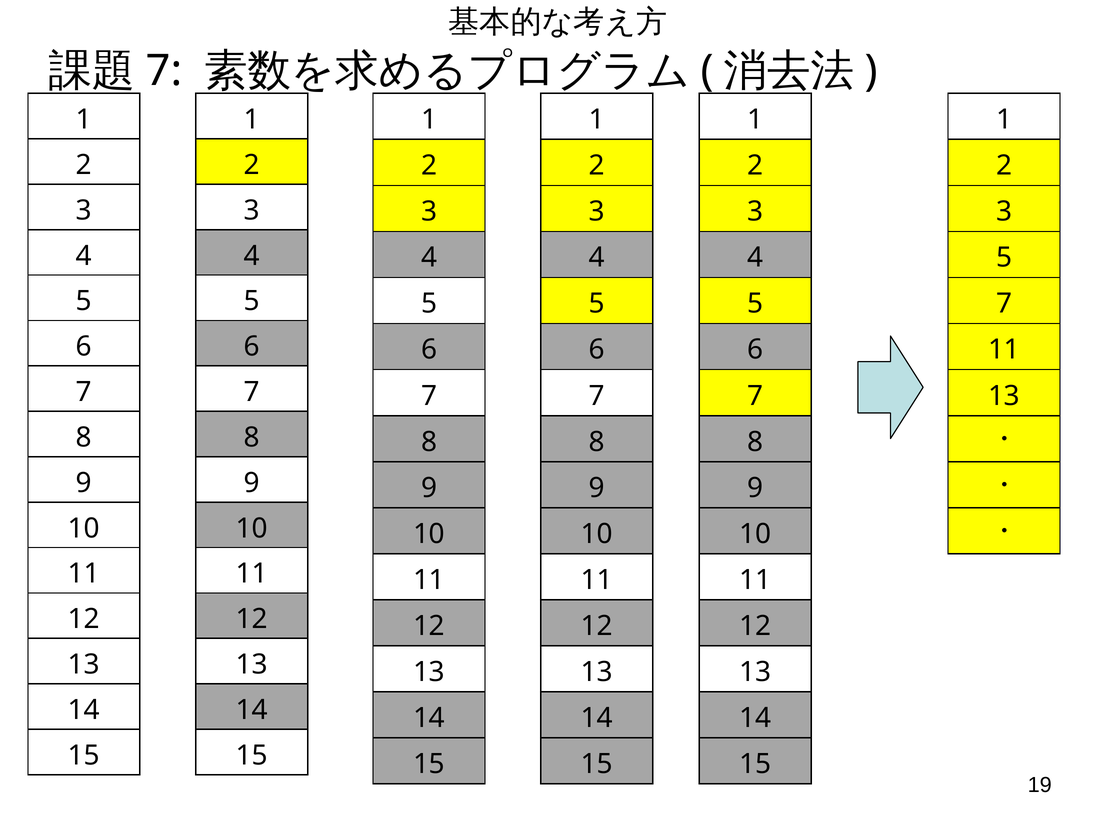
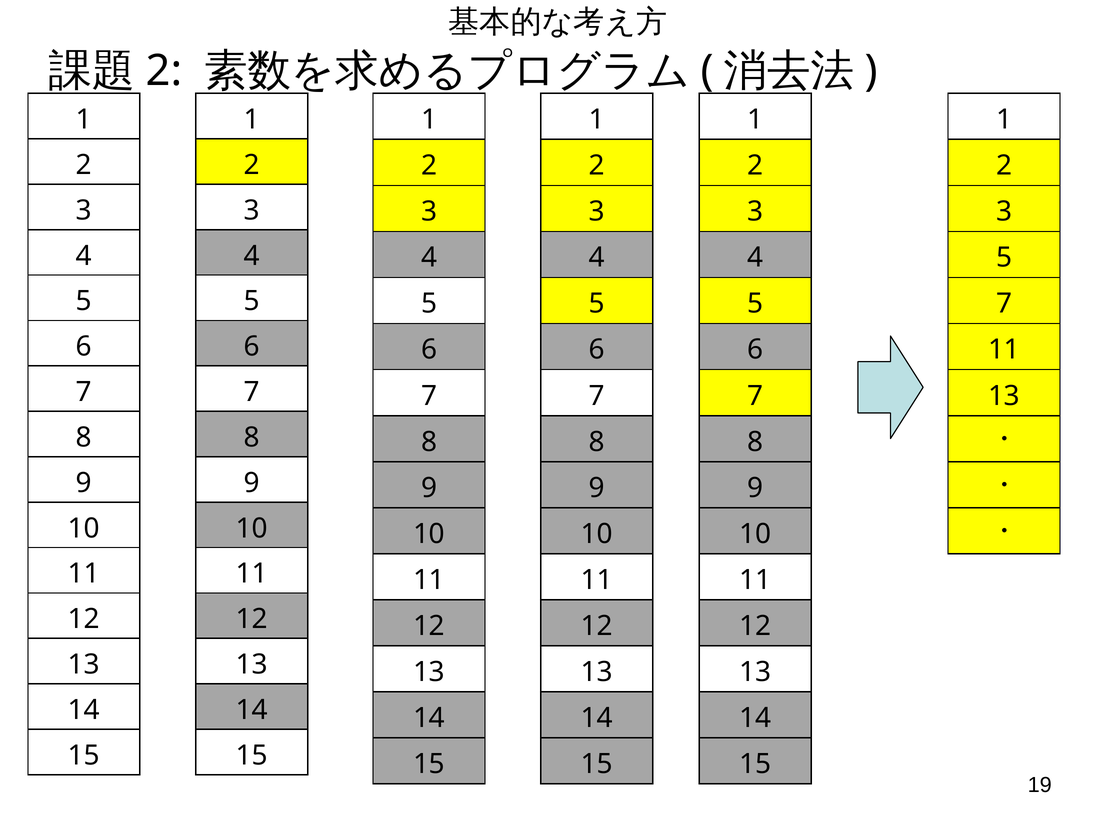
7: 7 -> 2 (164, 71)
